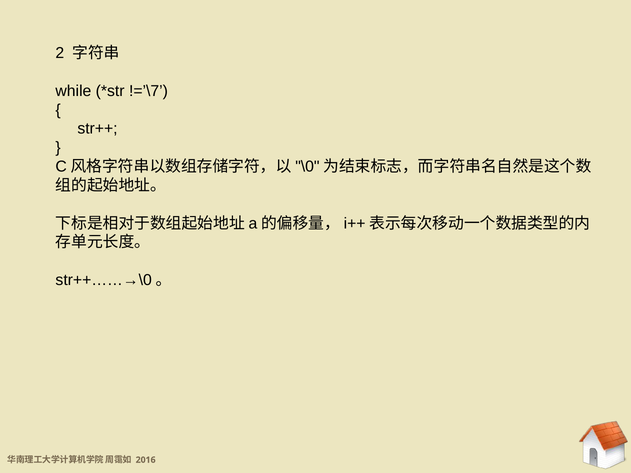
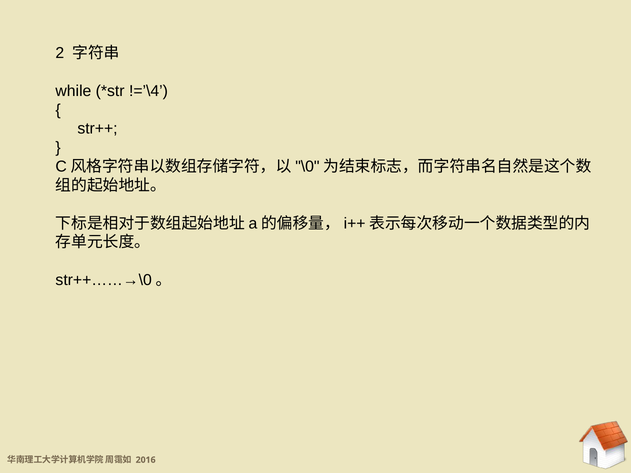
!=’\7: !=’\7 -> !=’\4 (148, 91)
